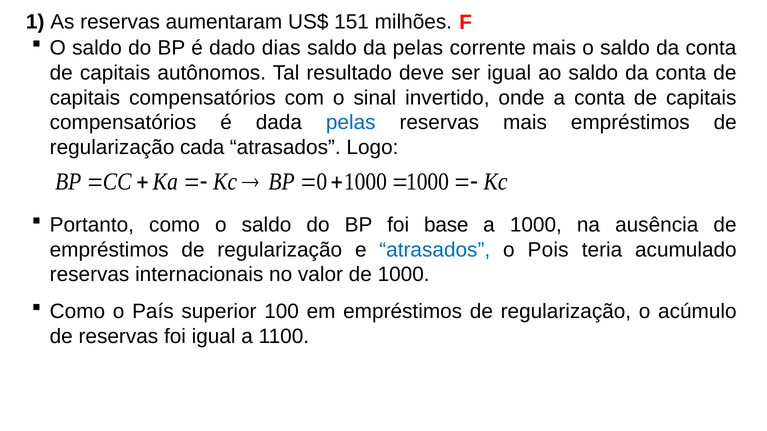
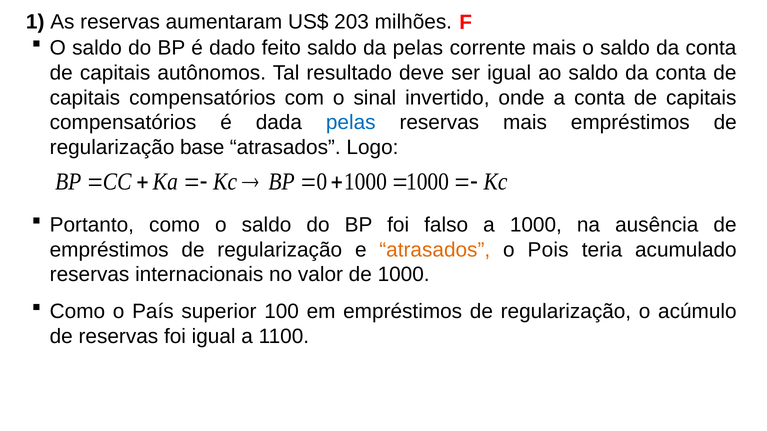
151: 151 -> 203 (352, 22)
dias: dias -> feito (281, 48)
cada: cada -> base (202, 148)
base: base -> falso (446, 225)
atrasados colour: blue -> orange (435, 250)
